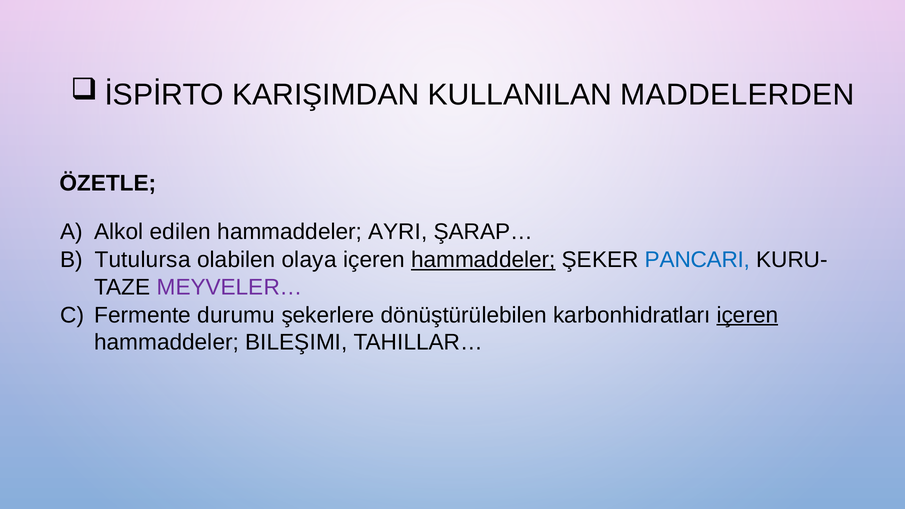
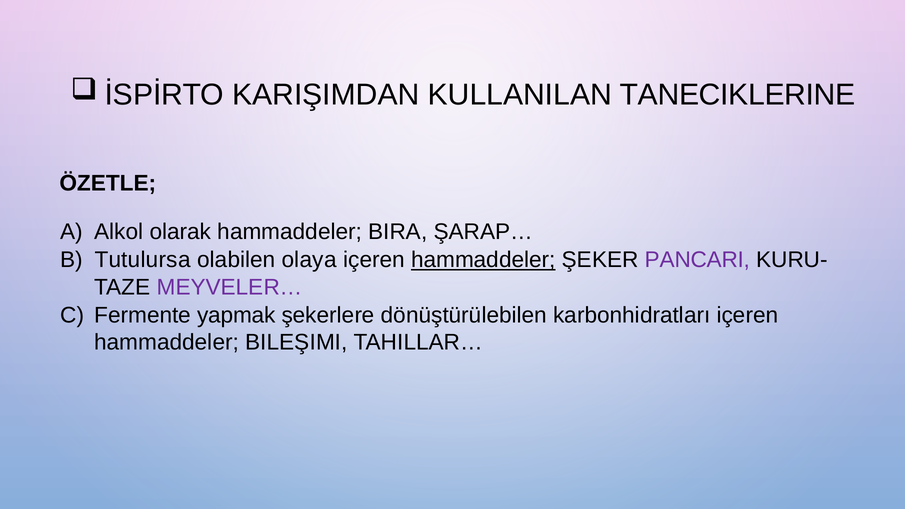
MADDELERDEN: MADDELERDEN -> TANECIKLERINE (738, 95)
edilen: edilen -> olarak (180, 232)
AYRI: AYRI -> BIRA (398, 232)
PANCARI colour: blue -> purple (697, 260)
durumu: durumu -> yapmak (236, 315)
içeren underline: present -> none (747, 315)
